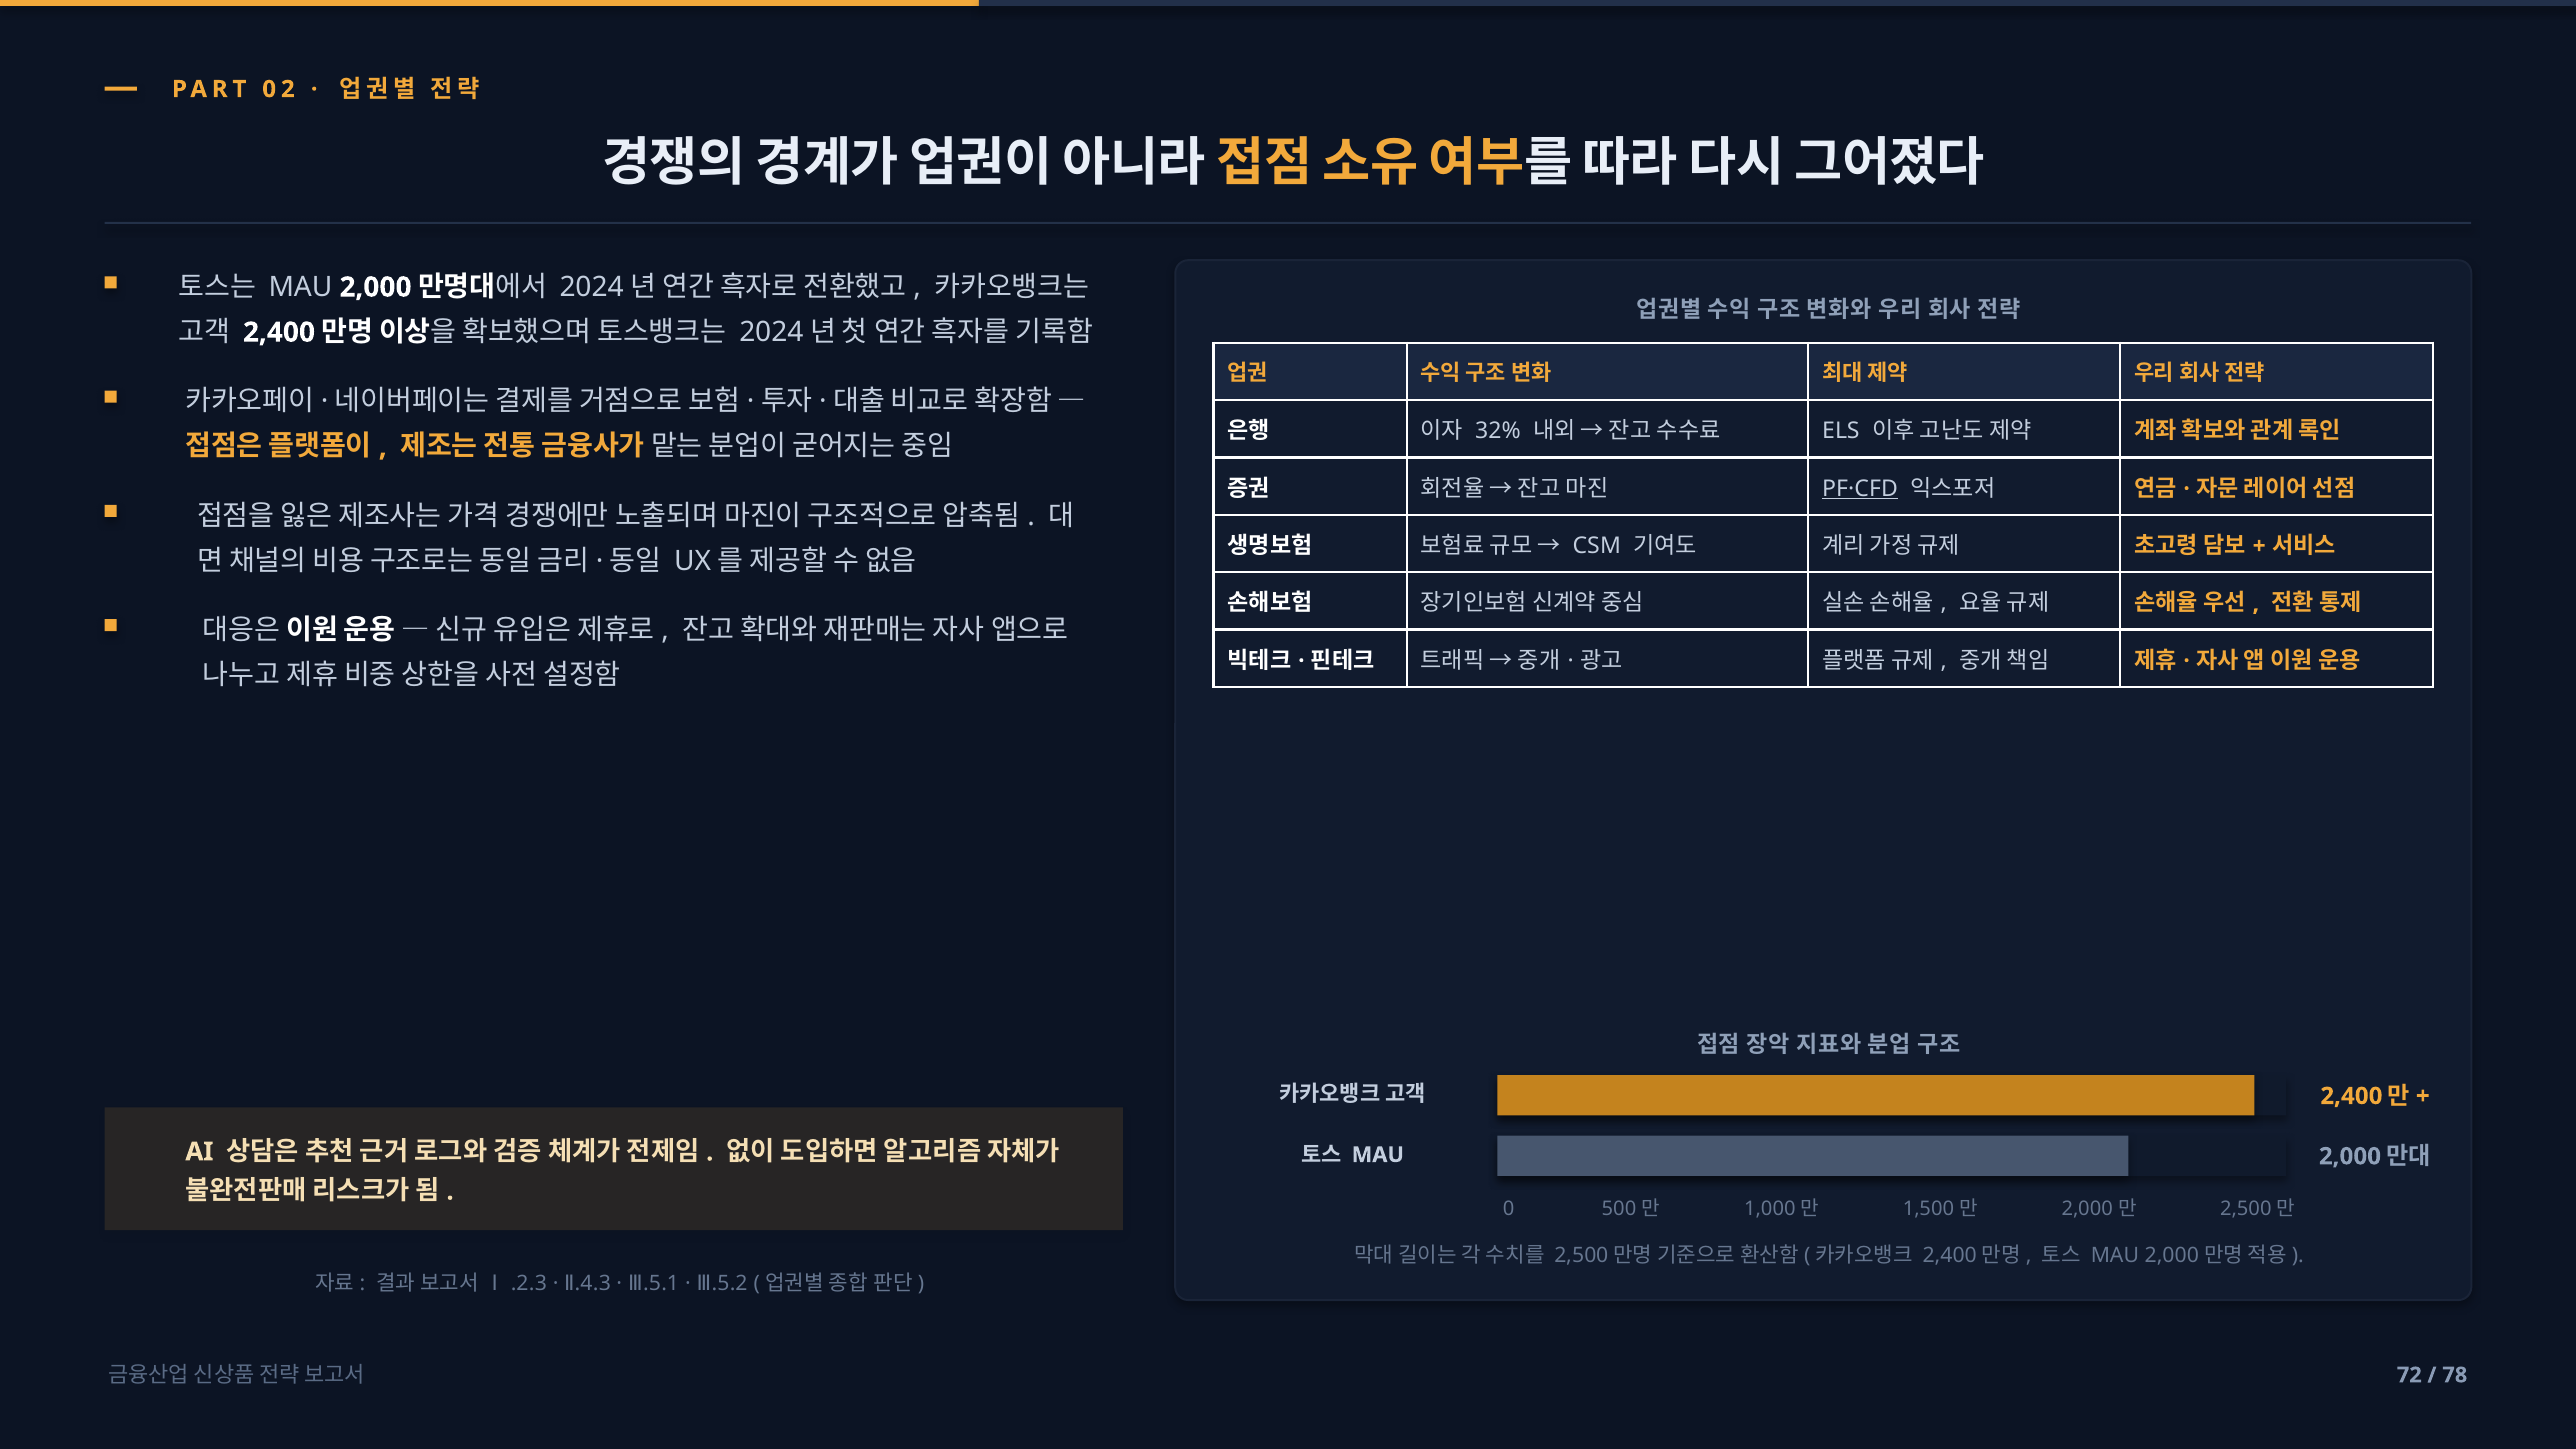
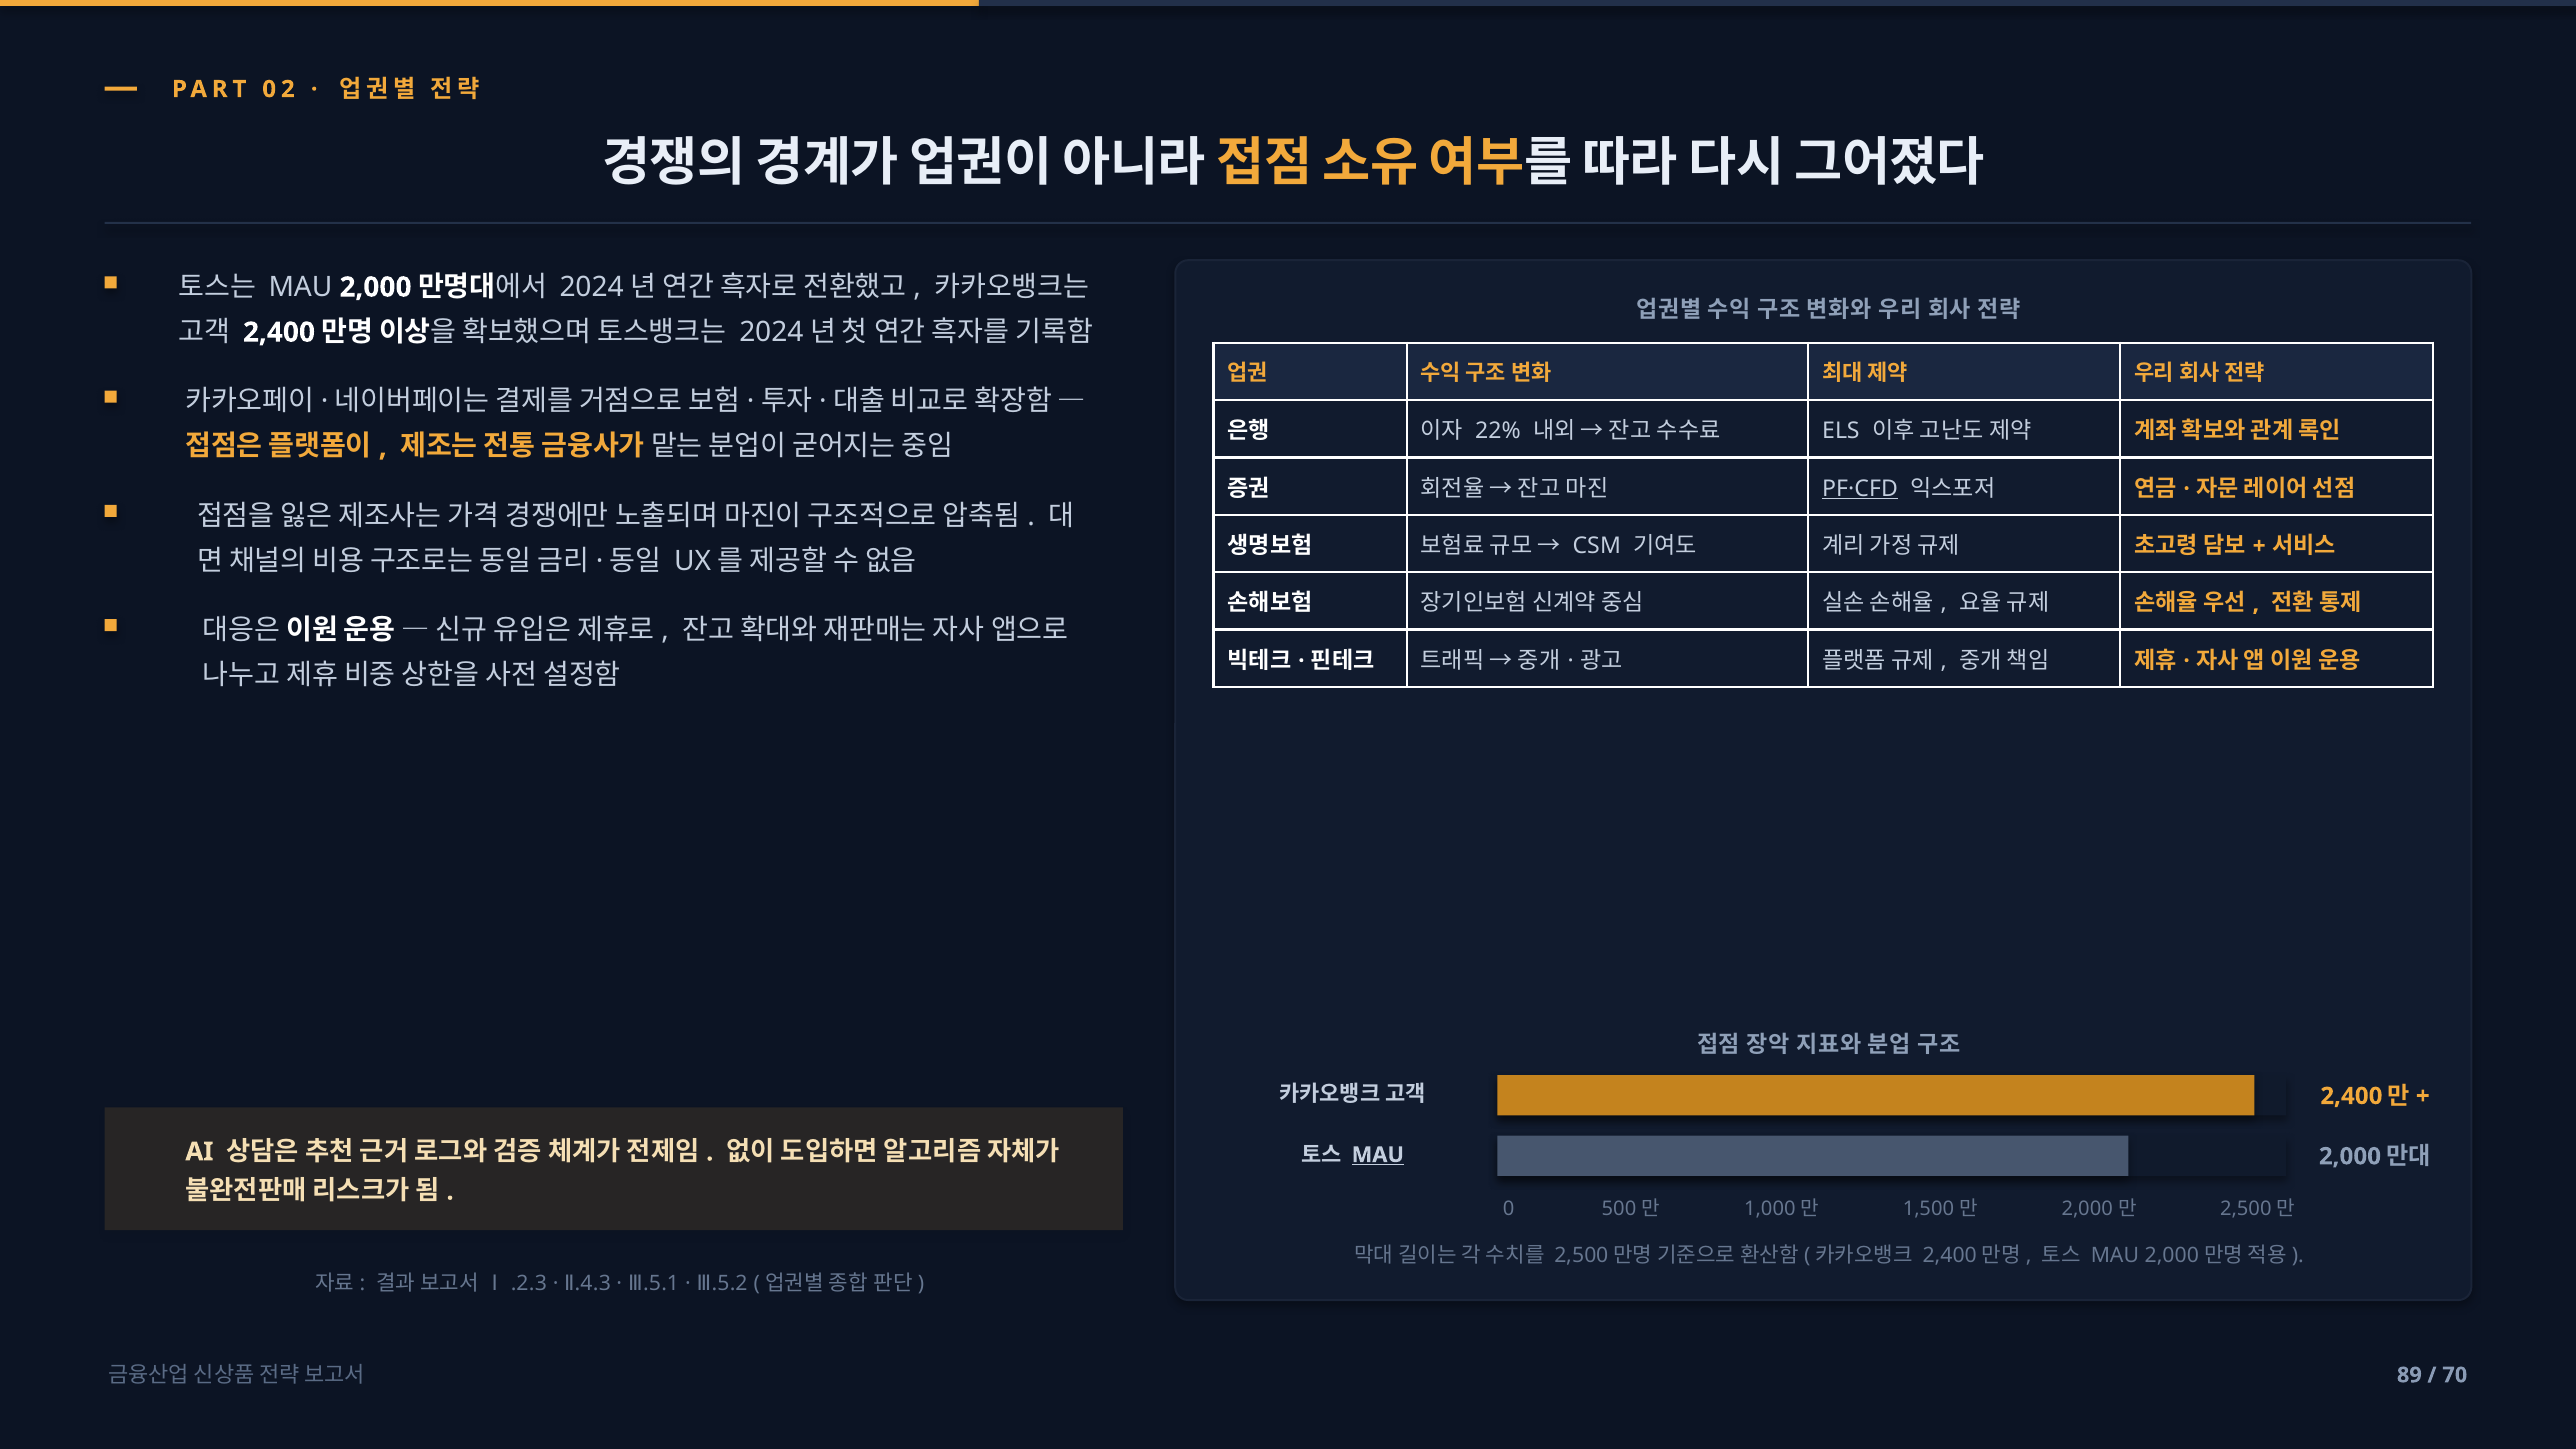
32%: 32% -> 22% (1498, 431)
MAU underline: none -> present (1378, 1155)
72: 72 -> 89 (2409, 1375)
78: 78 -> 70 (2455, 1375)
